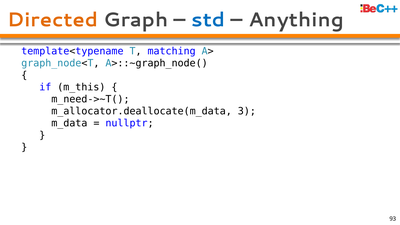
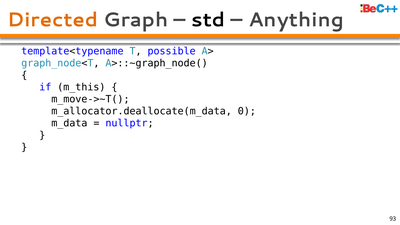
std colour: blue -> black (208, 20)
matching: matching -> possible (172, 51)
m_need->~T(: m_need->~T( -> m_move->~T( (90, 99)
3: 3 -> 0 (247, 111)
